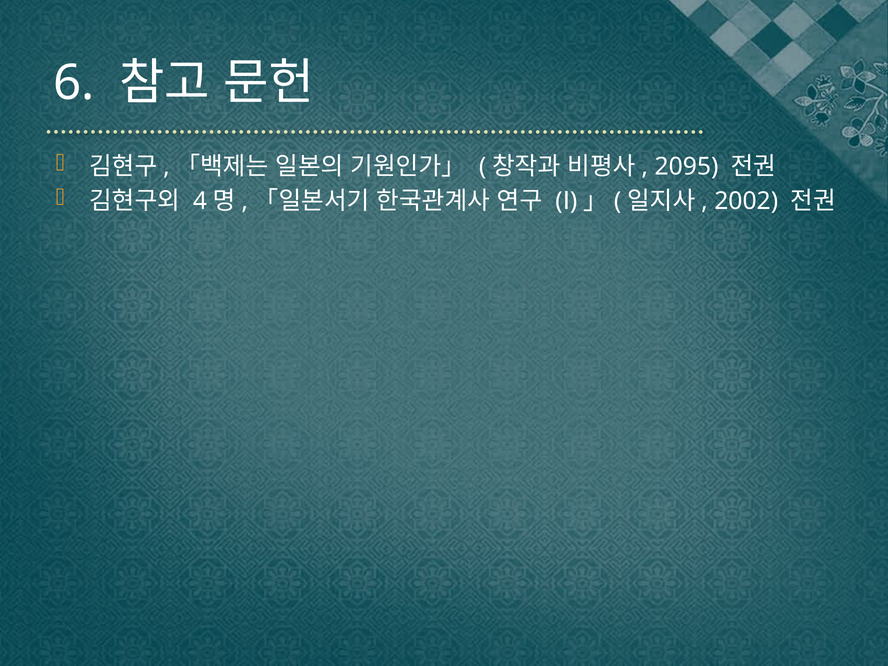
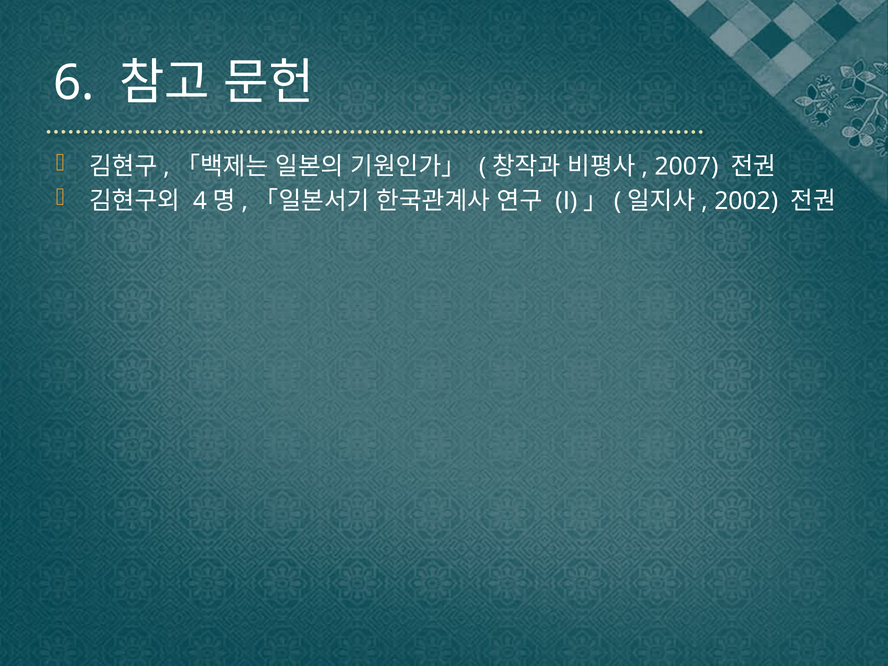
2095: 2095 -> 2007 (686, 167)
